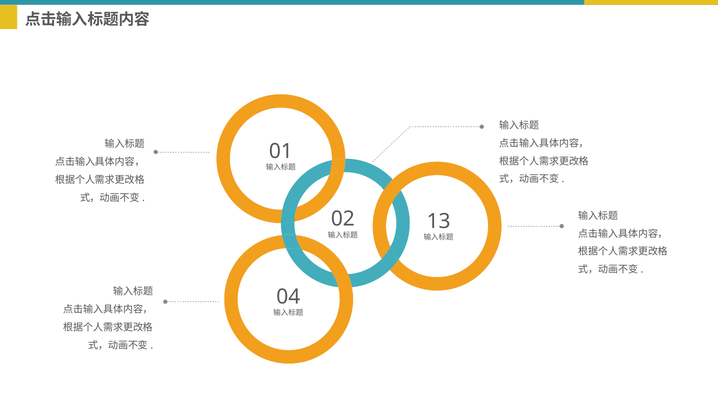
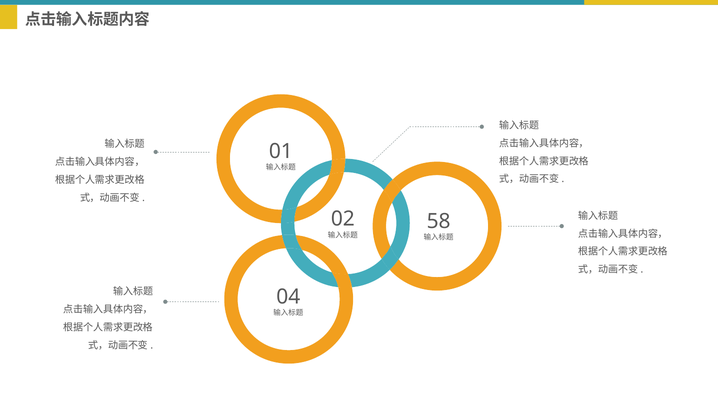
13: 13 -> 58 (439, 221)
